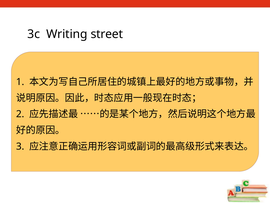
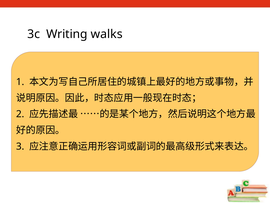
street: street -> walks (107, 34)
